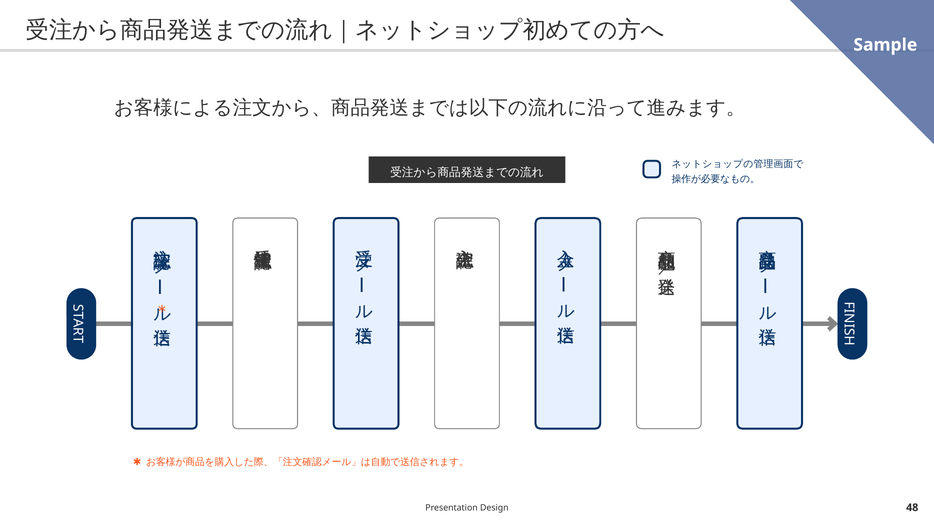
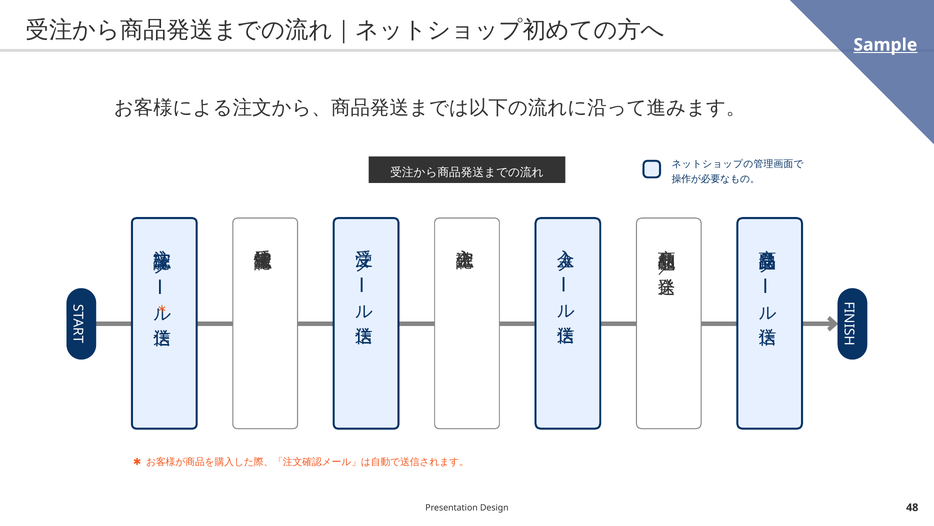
Sample underline: none -> present (885, 45)
